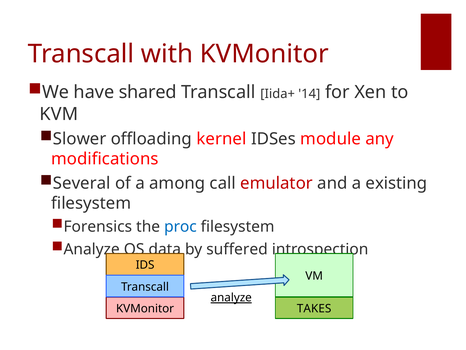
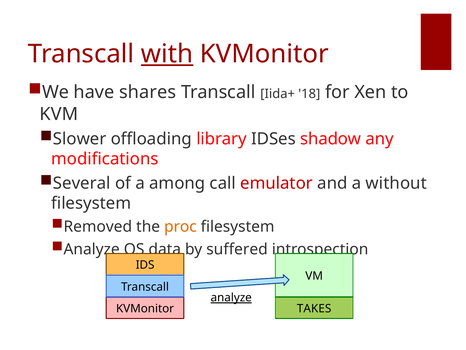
with underline: none -> present (167, 54)
shared: shared -> shares (148, 92)
14: 14 -> 18 (309, 94)
kernel: kernel -> library (222, 139)
module: module -> shadow (331, 139)
existing: existing -> without (396, 183)
Forensics: Forensics -> Removed (98, 226)
proc colour: blue -> orange (180, 226)
